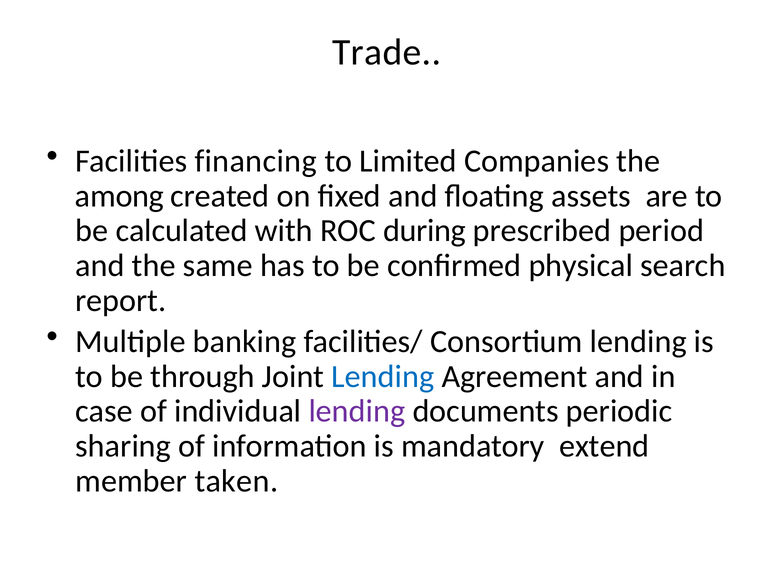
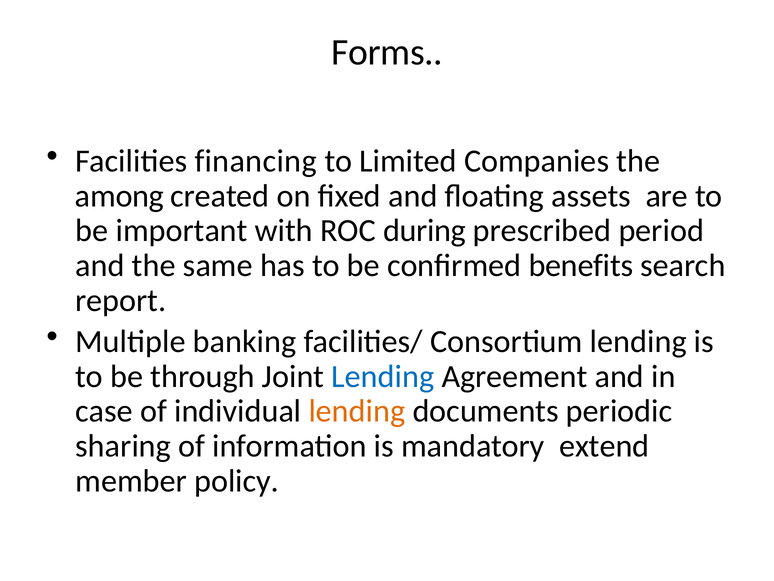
Trade: Trade -> Forms (387, 52)
calculated: calculated -> important (182, 231)
physical: physical -> benefits (581, 265)
lending colour: purple -> orange (357, 411)
taken: taken -> policy (237, 481)
